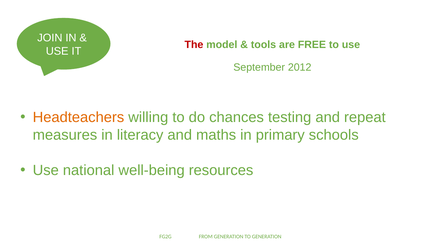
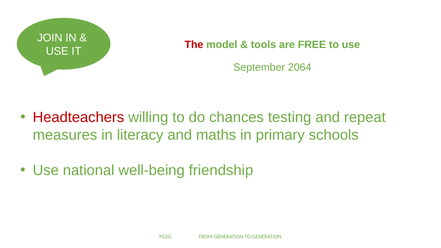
2012: 2012 -> 2064 (300, 67)
Headteachers colour: orange -> red (78, 117)
resources: resources -> friendship (221, 170)
